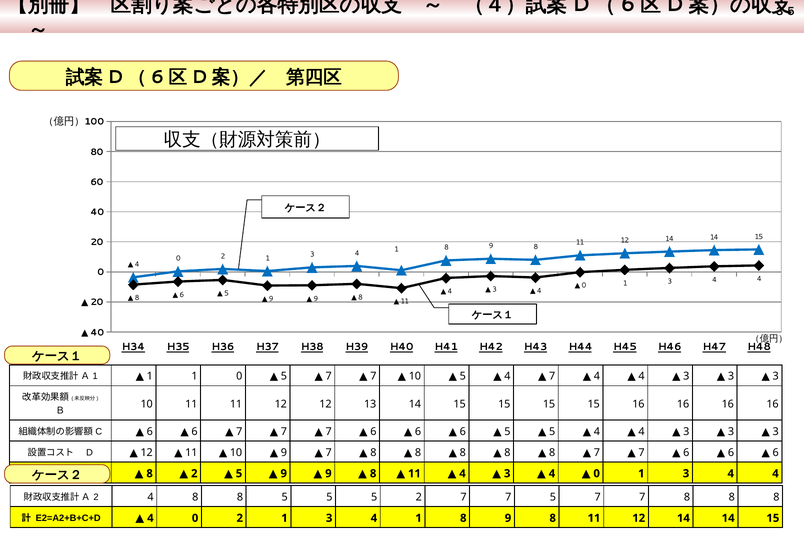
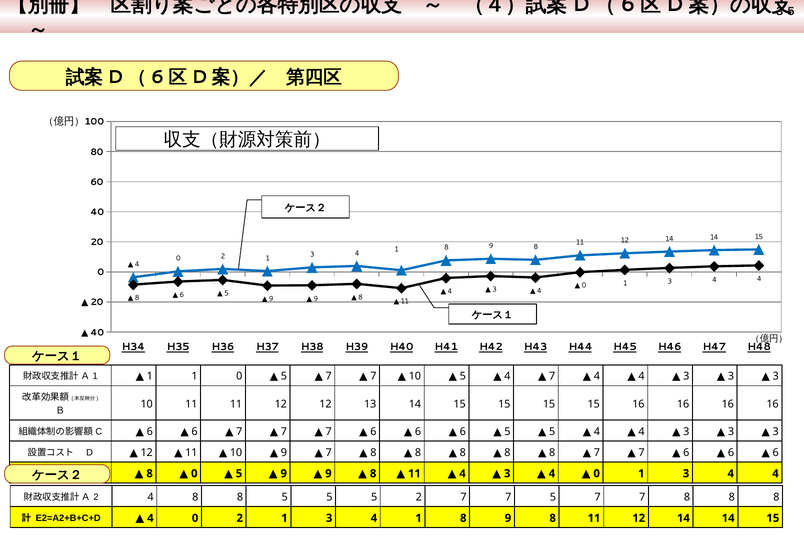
2: 2 -> 0 (194, 473)
